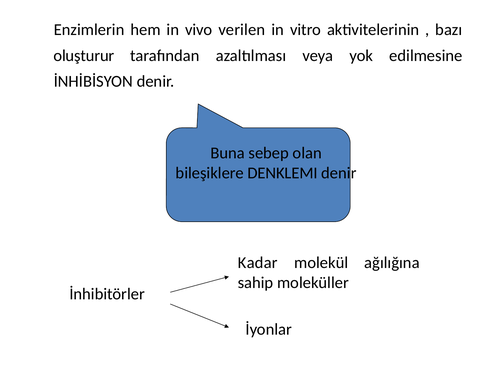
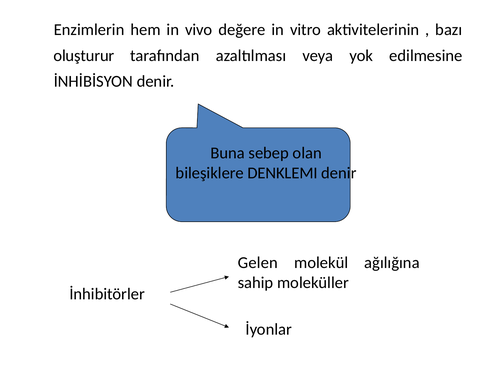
verilen: verilen -> değere (242, 30)
Kadar: Kadar -> Gelen (258, 263)
